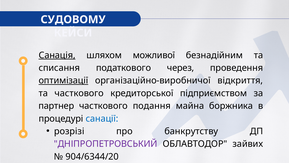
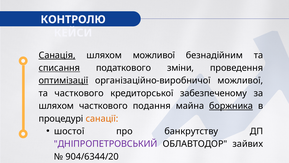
СУДОВОМУ: СУДОВОМУ -> КОНТРОЛЮ (73, 20)
списання underline: none -> present (59, 68)
через: через -> змiни (181, 68)
організаційно-виробничої вiдкриття: вiдкриття -> можливої (240, 80)
підприємством: підприємством -> забезпеченому (214, 93)
партнер: партнер -> шляхом (56, 106)
боржника underline: none -> present (231, 106)
санації colour: blue -> orange (102, 118)
розрізі: розрізі -> шостої (69, 131)
